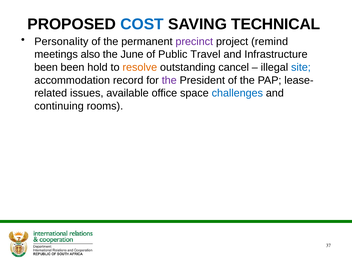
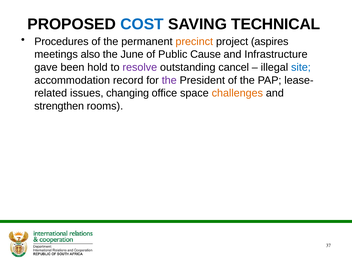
Personality: Personality -> Procedures (61, 42)
precinct colour: purple -> orange (194, 42)
remind: remind -> aspires (270, 42)
Travel: Travel -> Cause (206, 54)
been: been -> gave (46, 67)
resolve colour: orange -> purple (140, 67)
available: available -> changing (128, 93)
challenges colour: blue -> orange (237, 93)
continuing: continuing -> strengthen (59, 106)
